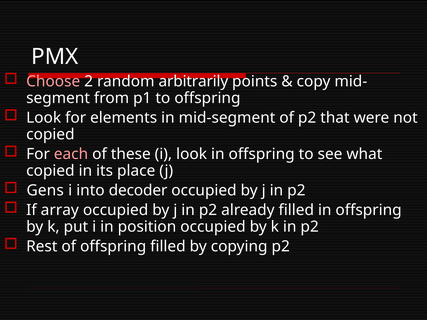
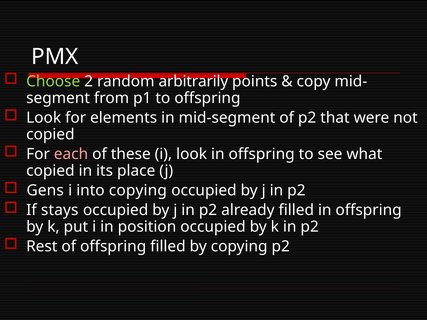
Choose colour: pink -> light green (53, 82)
into decoder: decoder -> copying (138, 191)
array: array -> stays (60, 210)
